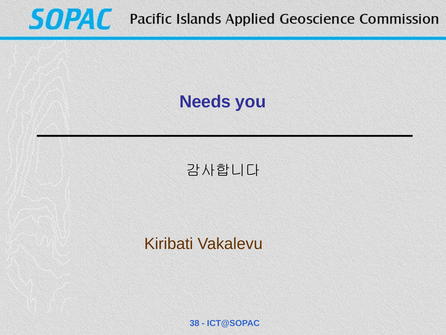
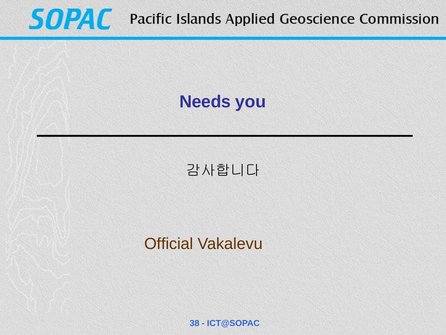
Kiribati: Kiribati -> Official (169, 243)
